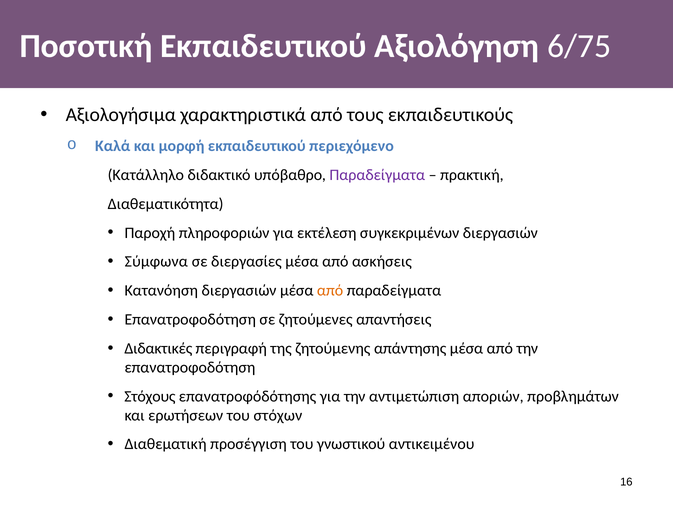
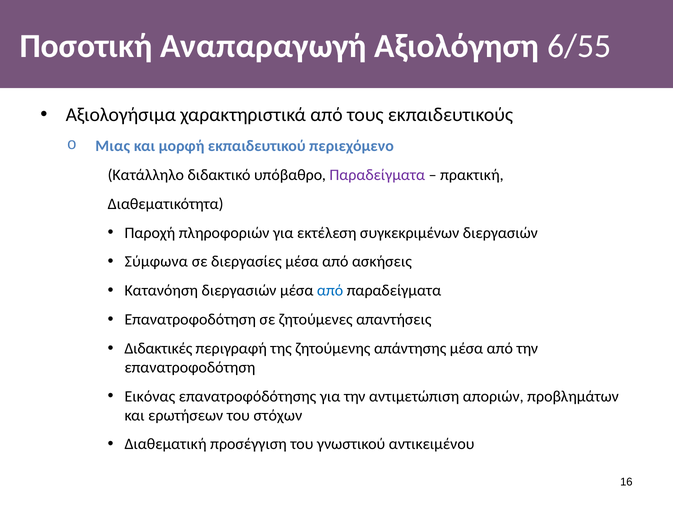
Ποσοτική Εκπαιδευτικού: Εκπαιδευτικού -> Αναπαραγωγή (263, 46)
6/75: 6/75 -> 6/55 (579, 46)
Καλά: Καλά -> Μιας (113, 146)
από colour: orange -> blue (330, 291)
Στόχους: Στόχους -> Εικόνας (150, 396)
